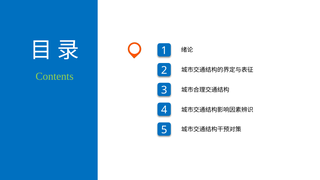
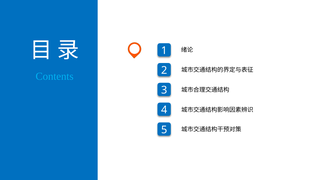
Contents colour: light green -> light blue (55, 76)
